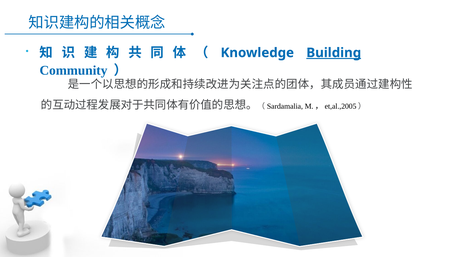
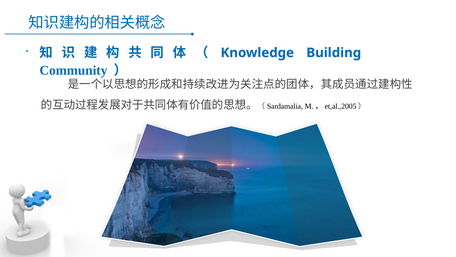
Building underline: present -> none (334, 53)
